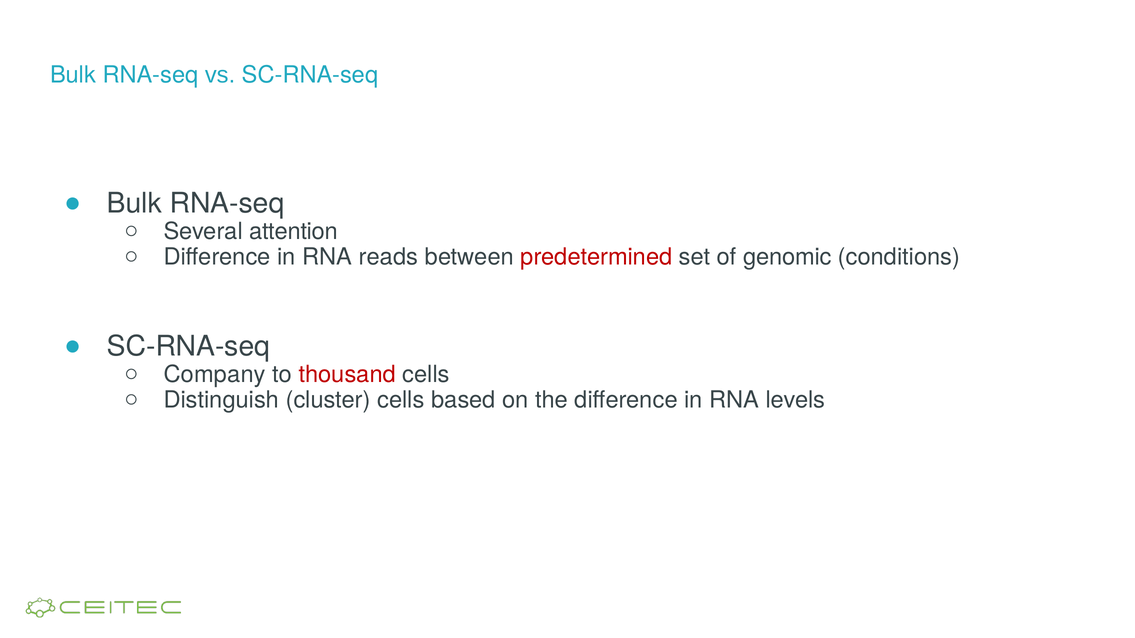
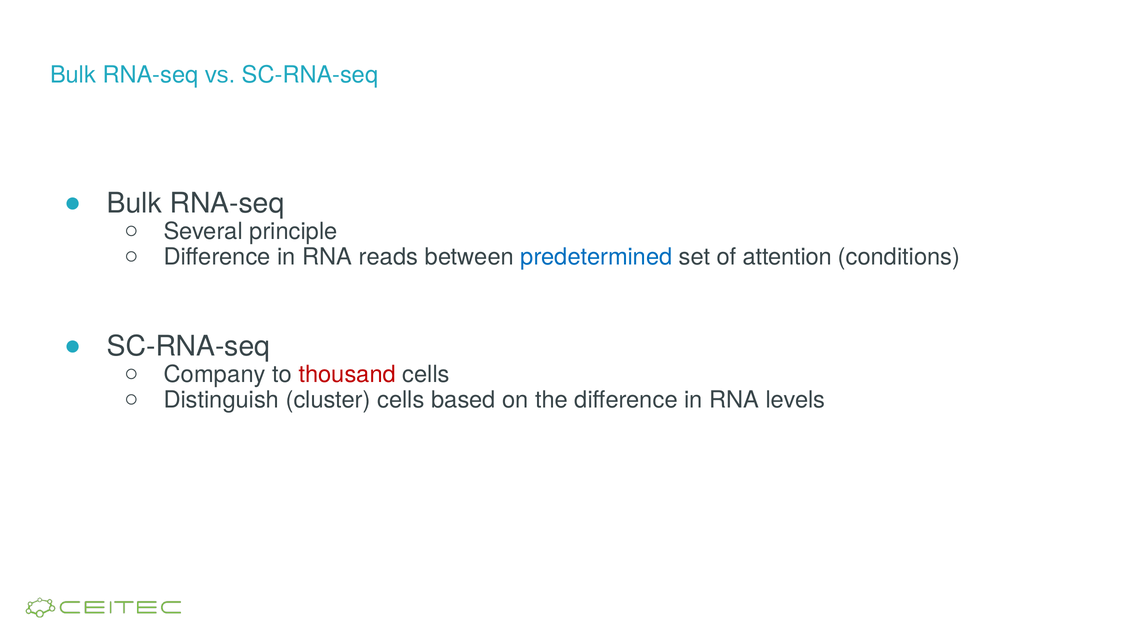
attention: attention -> principle (293, 232)
predetermined colour: red -> blue (596, 257)
genomic: genomic -> attention (787, 257)
